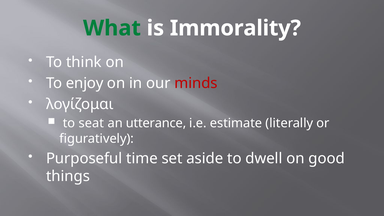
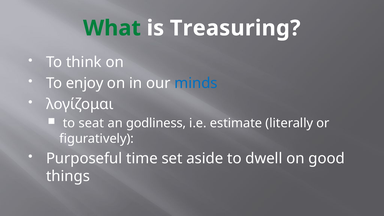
Immorality: Immorality -> Treasuring (235, 28)
minds colour: red -> blue (196, 83)
utterance: utterance -> godliness (156, 123)
